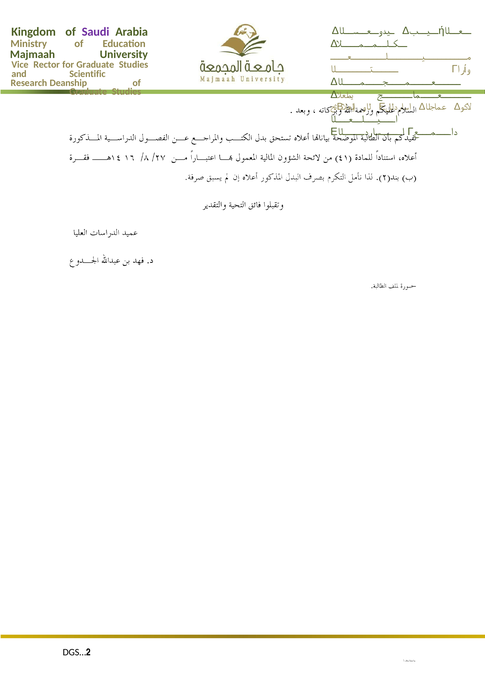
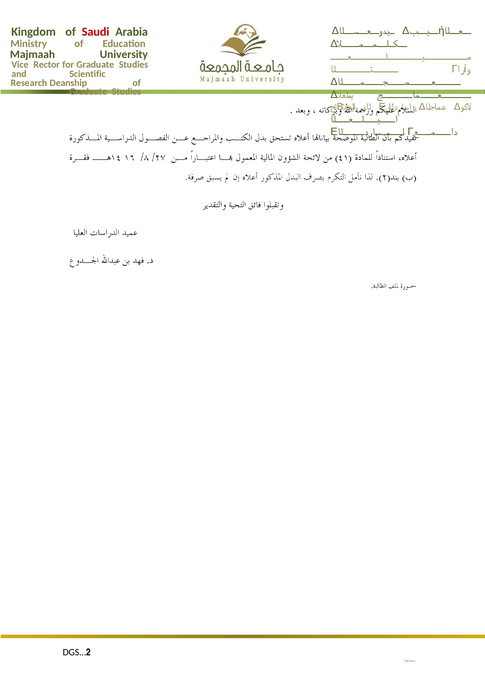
Saudi colour: purple -> red (96, 32)
